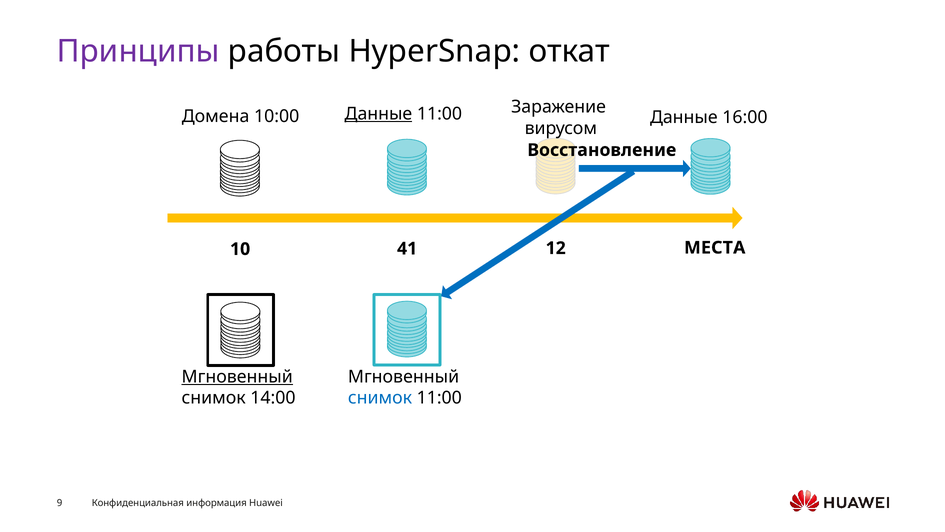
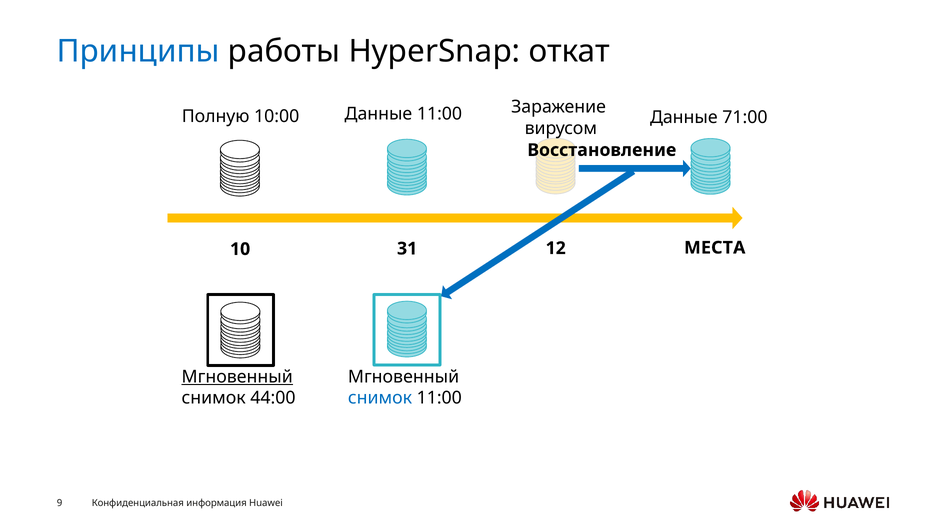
Принципы colour: purple -> blue (138, 52)
Домена: Домена -> Полную (216, 117)
Данные underline: present -> none (378, 114)
16:00: 16:00 -> 71:00 (745, 118)
41: 41 -> 31 (407, 248)
14:00: 14:00 -> 44:00 (273, 398)
